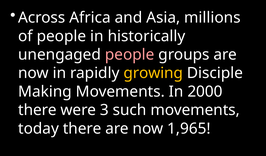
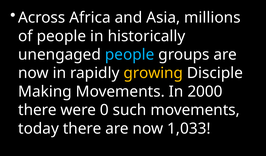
people colour: pink -> light blue (130, 55)
3: 3 -> 0 (104, 110)
1,965: 1,965 -> 1,033 (189, 128)
